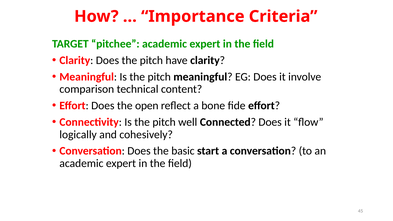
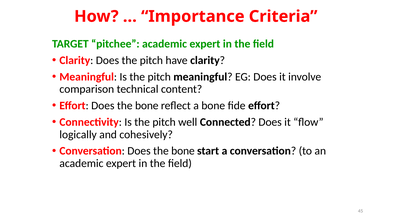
Effort Does the open: open -> bone (147, 106)
Conversation Does the basic: basic -> bone (183, 151)
